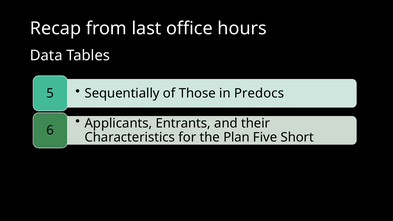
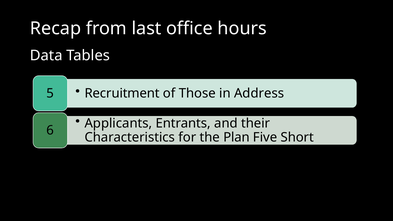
Sequentially: Sequentially -> Recruitment (122, 93)
Predocs: Predocs -> Address (259, 93)
